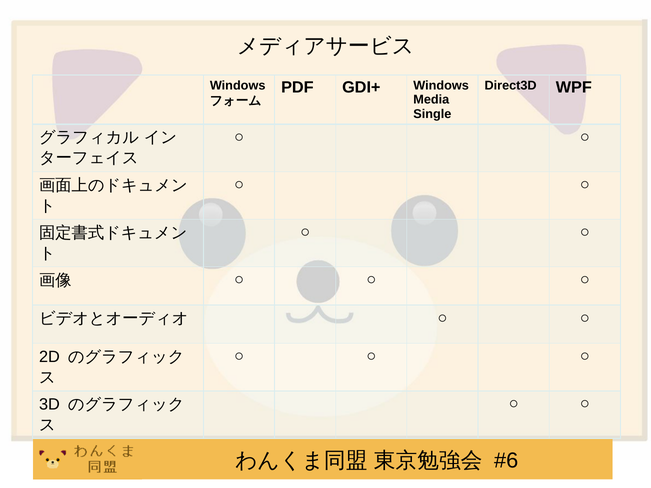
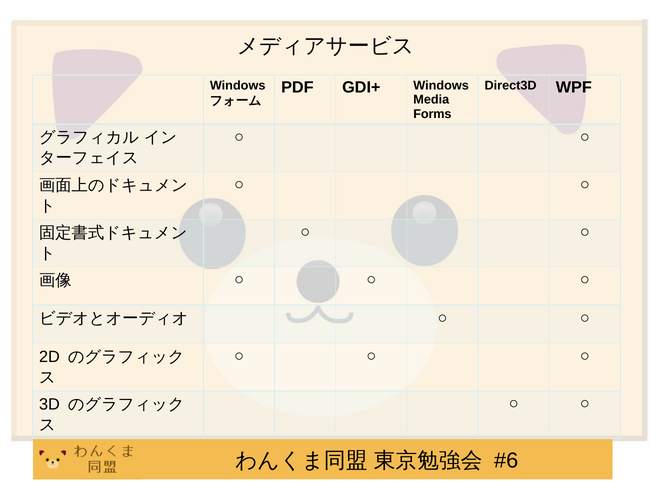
Single: Single -> Forms (432, 114)
